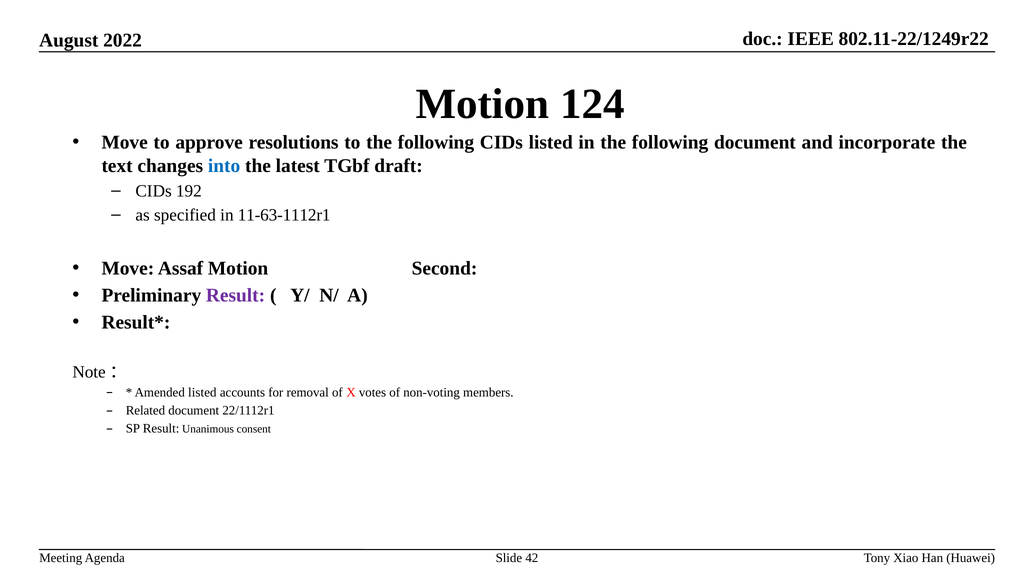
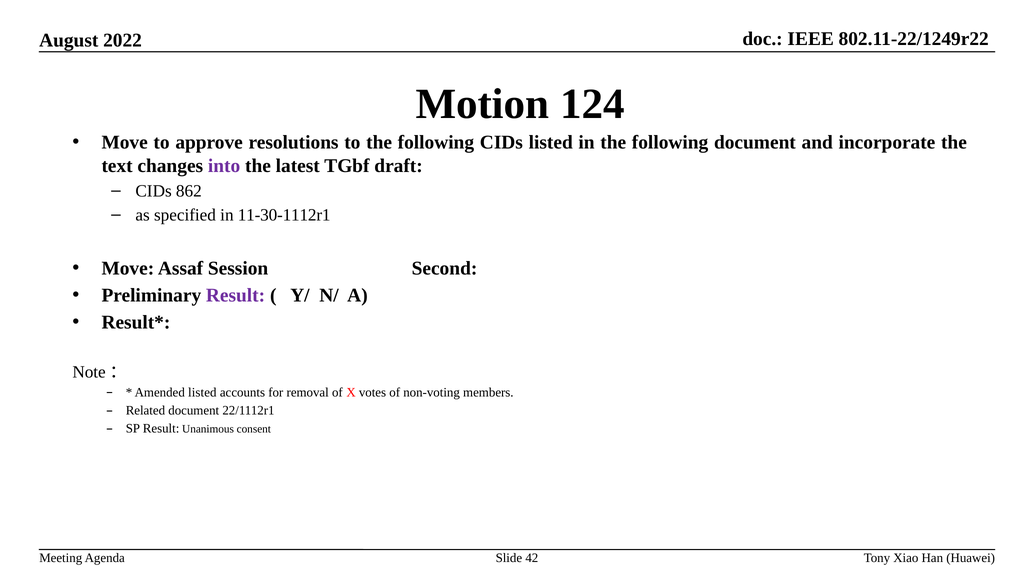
into colour: blue -> purple (224, 166)
192: 192 -> 862 (189, 191)
11-63-1112r1: 11-63-1112r1 -> 11-30-1112r1 (284, 215)
Assaf Motion: Motion -> Session (238, 268)
